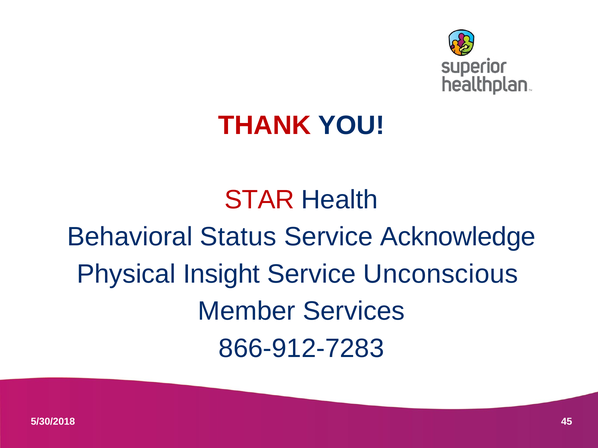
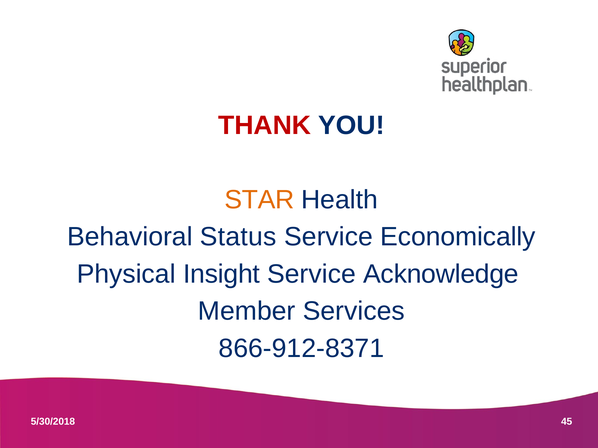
STAR colour: red -> orange (259, 200)
Acknowledge: Acknowledge -> Economically (458, 237)
Unconscious: Unconscious -> Acknowledge (441, 274)
866-912-7283: 866-912-7283 -> 866-912-8371 (301, 349)
